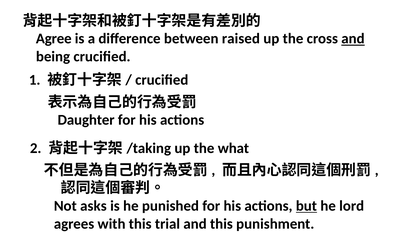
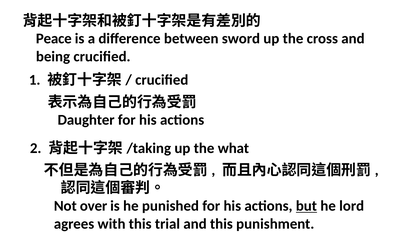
Agree: Agree -> Peace (54, 39)
raised: raised -> sword (241, 39)
and underline: present -> none (353, 39)
asks: asks -> over (94, 206)
